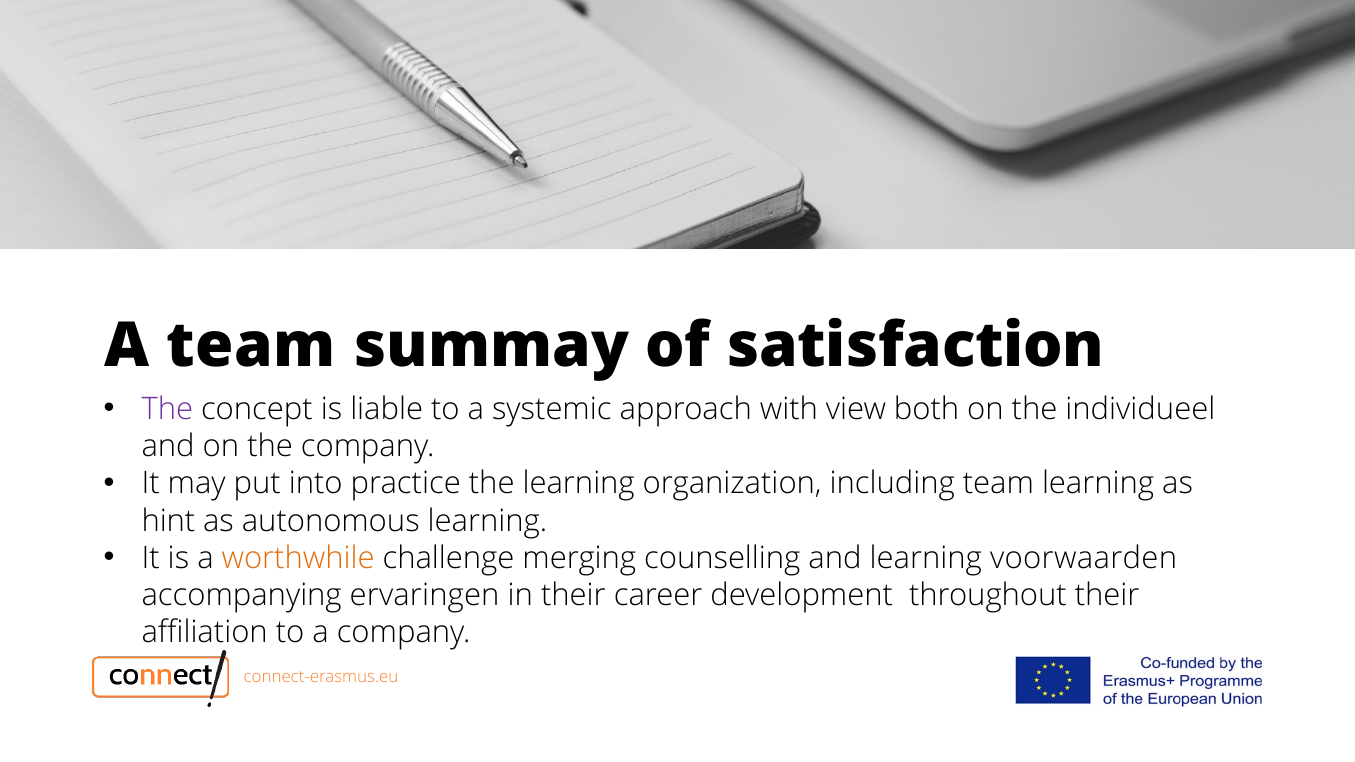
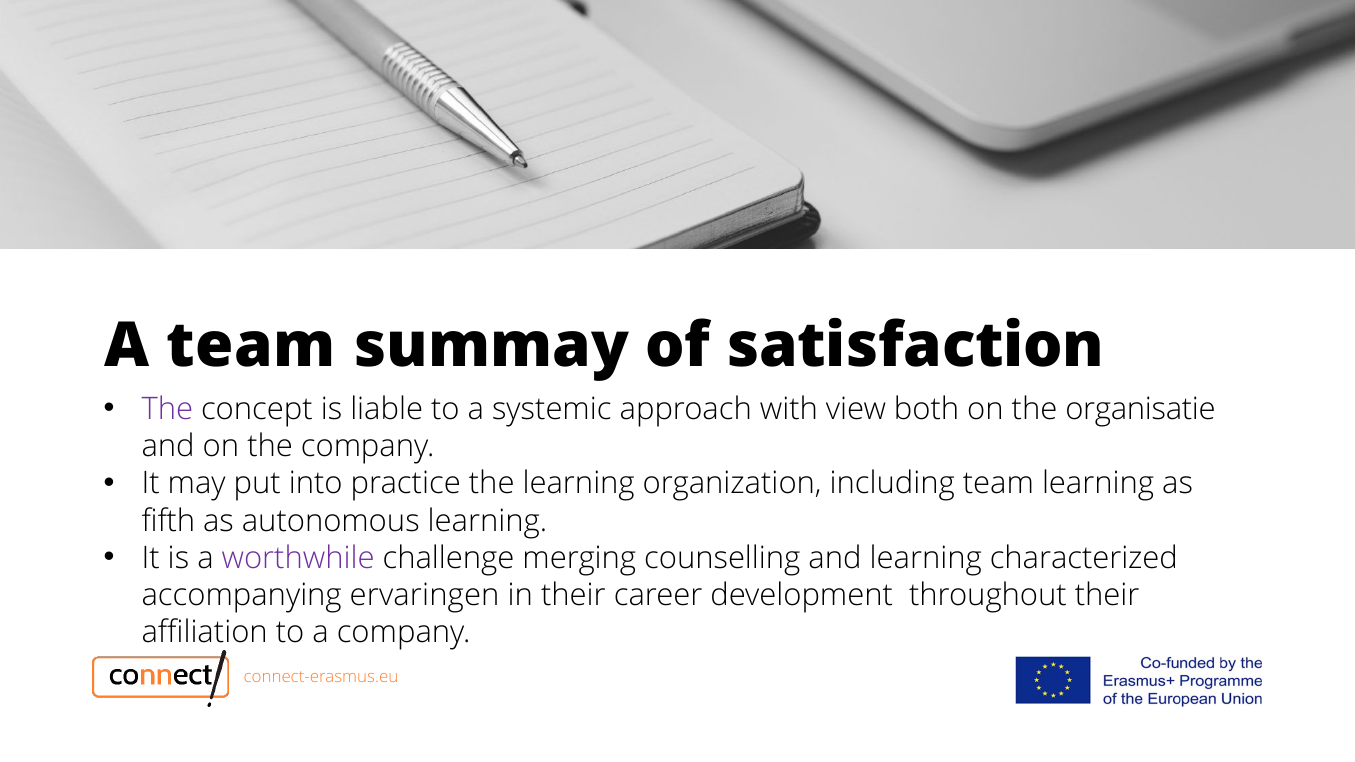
individueel: individueel -> organisatie (1141, 409)
hint: hint -> fifth (168, 521)
worthwhile colour: orange -> purple (298, 558)
voorwaarden: voorwaarden -> characterized (1084, 558)
